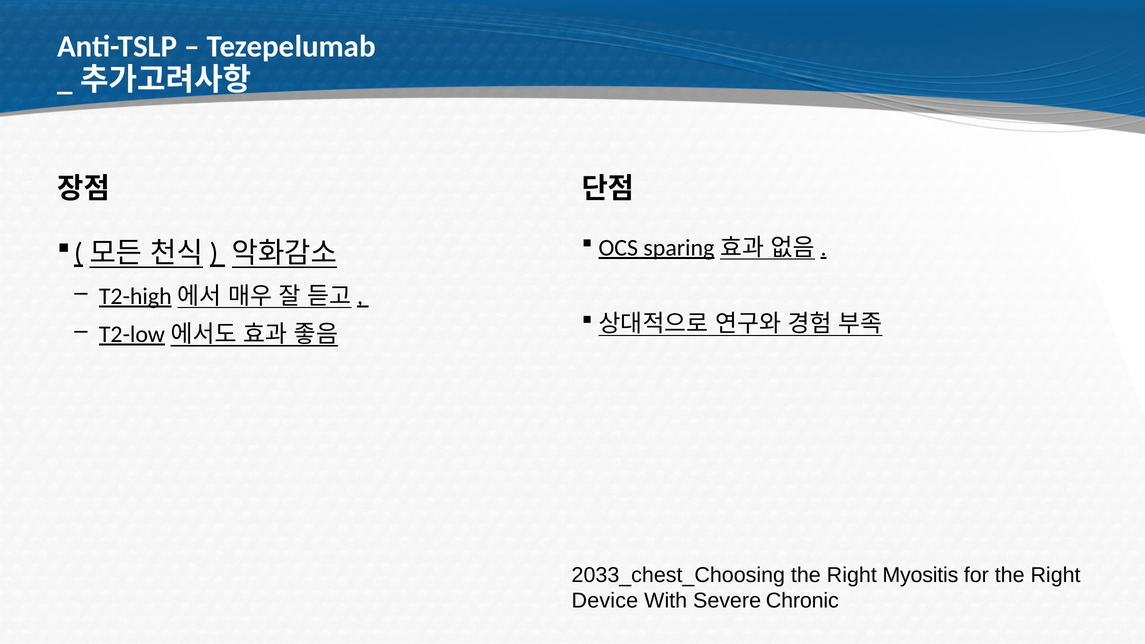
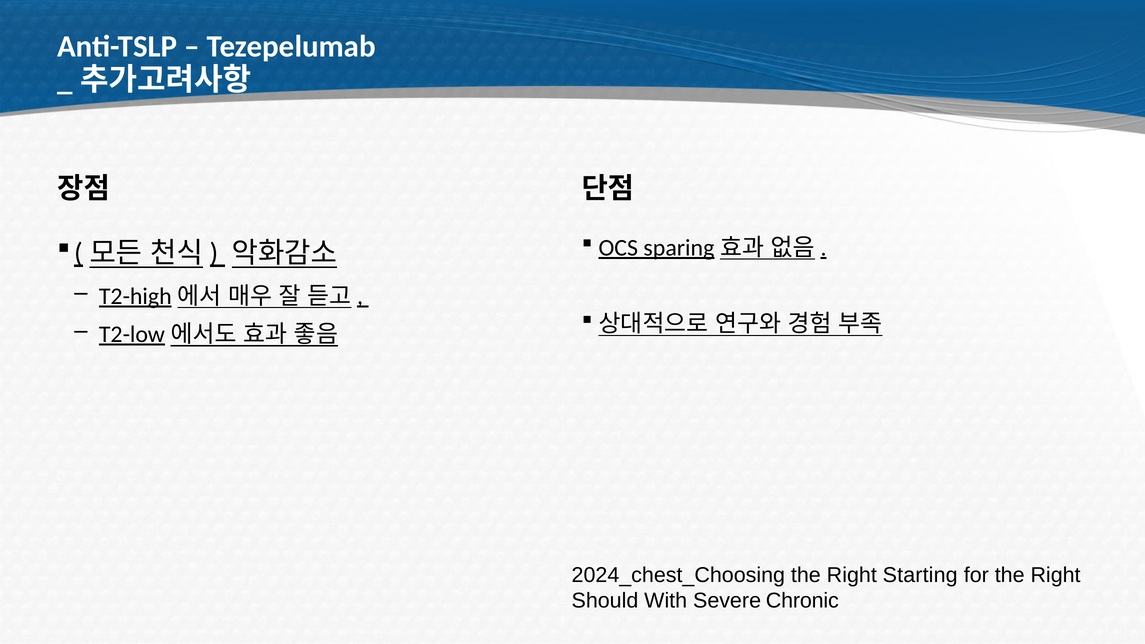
2033_chest_Choosing: 2033_chest_Choosing -> 2024_chest_Choosing (678, 575)
Myositis: Myositis -> Starting (920, 575)
Device: Device -> Should (605, 601)
